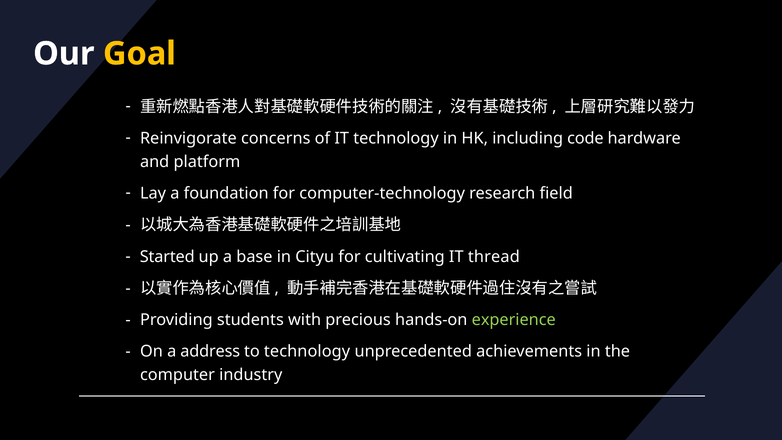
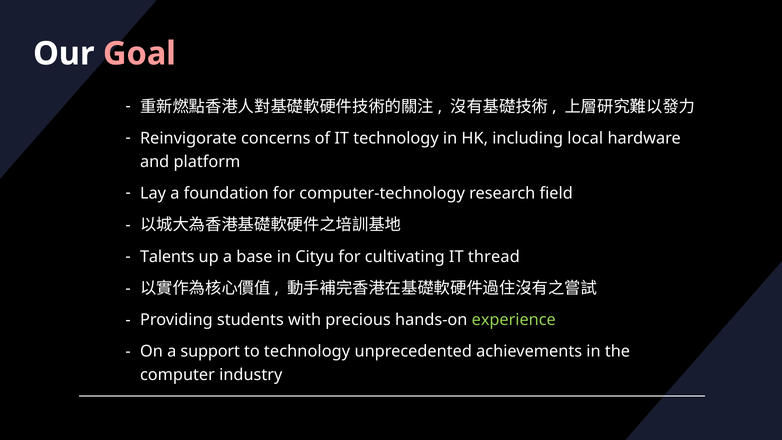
Goal colour: yellow -> pink (140, 54)
code: code -> local (585, 138)
Started: Started -> Talents (167, 257)
address: address -> support (210, 351)
